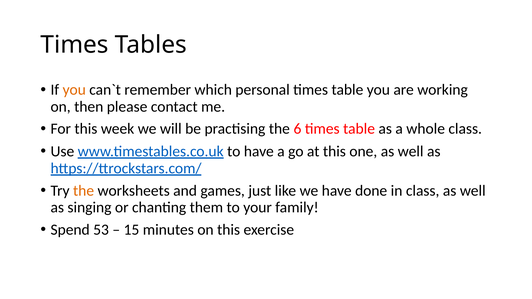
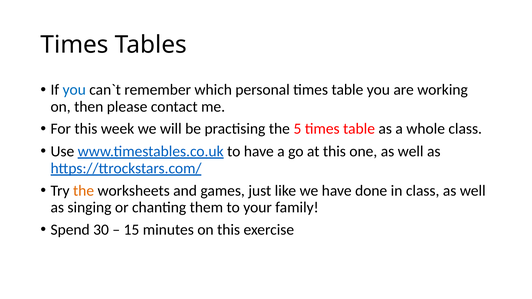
you colour: orange -> blue (74, 90)
6: 6 -> 5 (297, 129)
53: 53 -> 30 (101, 230)
